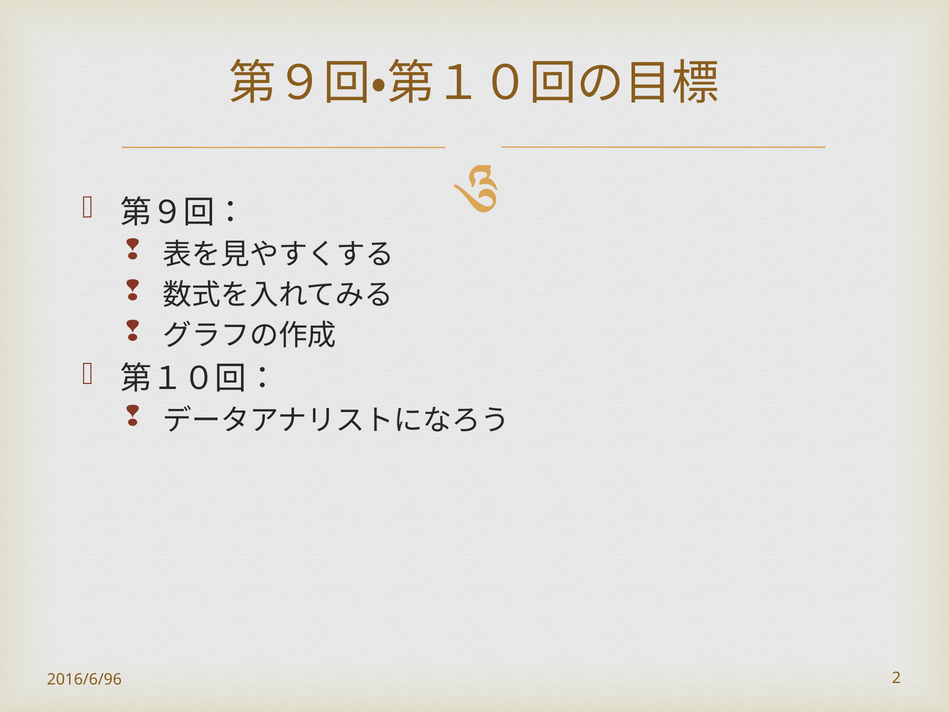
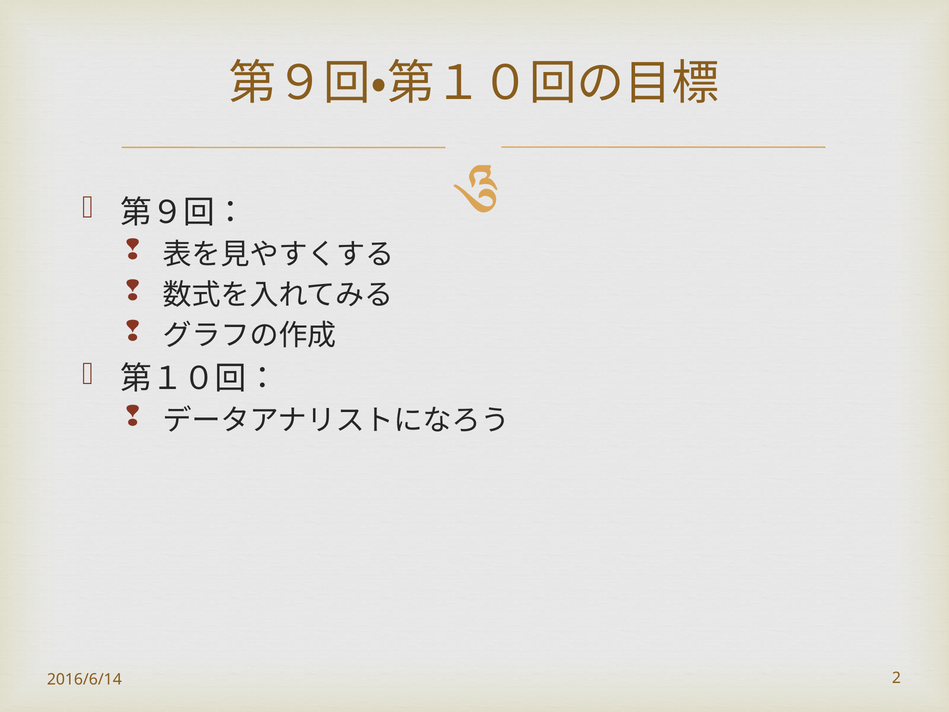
2016/6/96: 2016/6/96 -> 2016/6/14 (84, 679)
